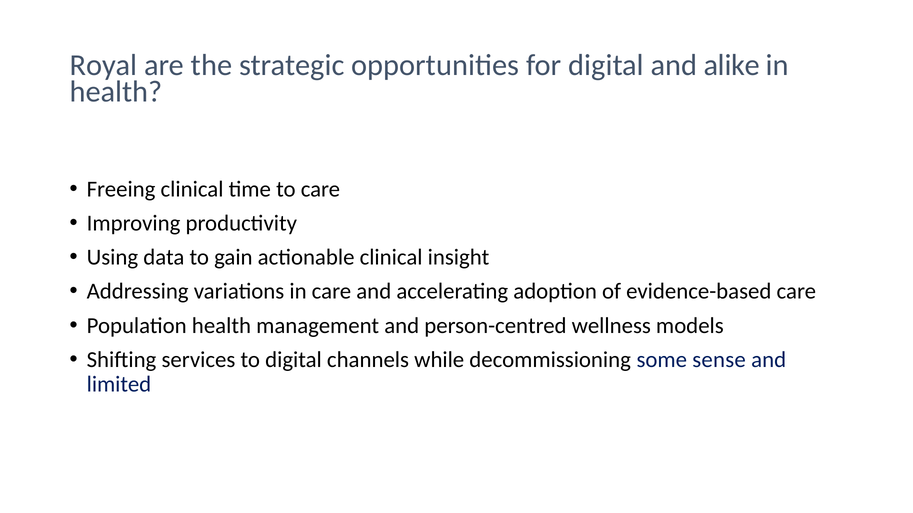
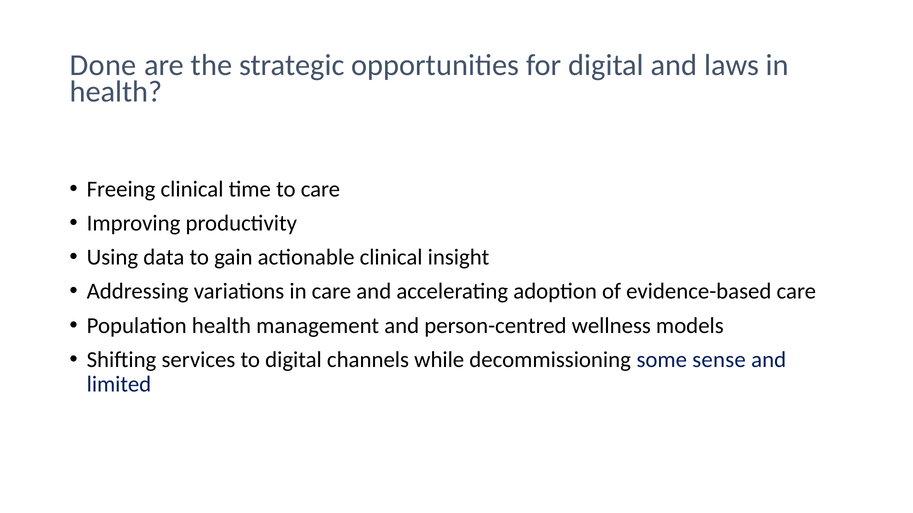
Royal: Royal -> Done (103, 65)
alike: alike -> laws (732, 65)
